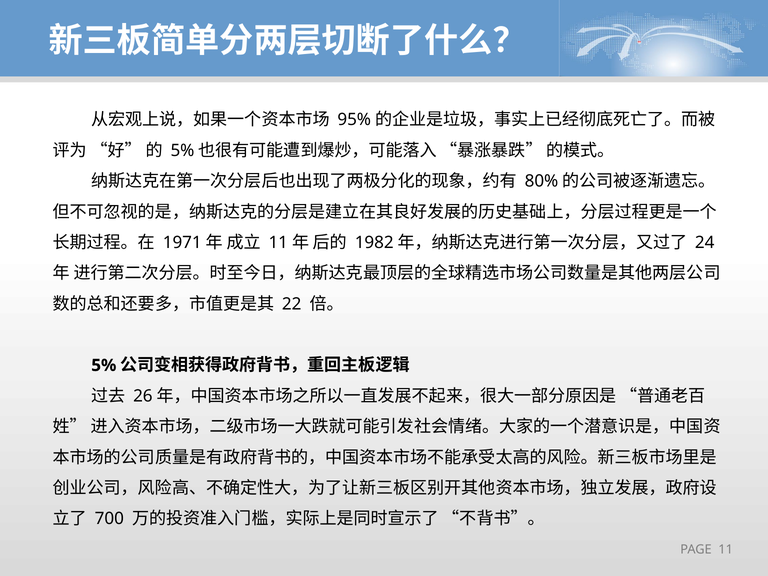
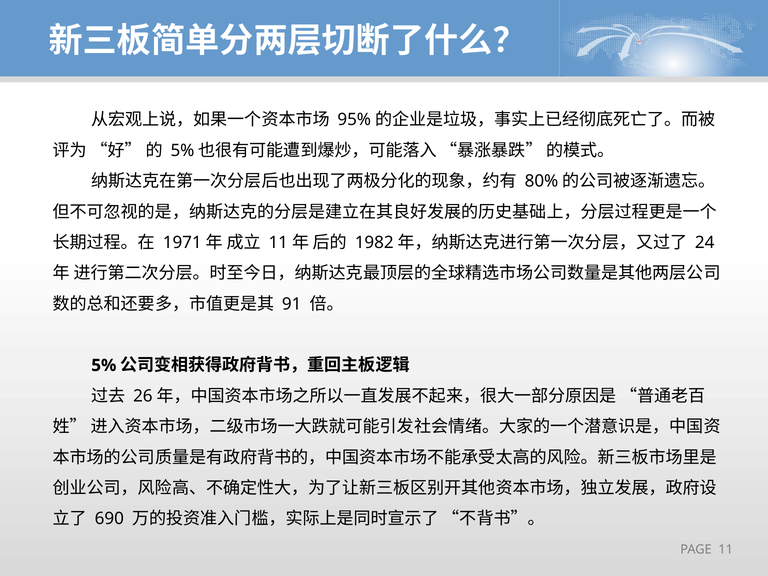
22: 22 -> 91 (292, 304)
700: 700 -> 690 (109, 519)
